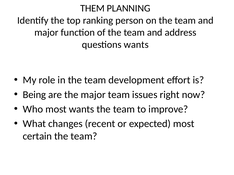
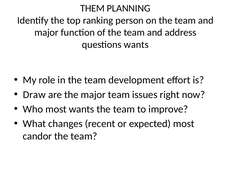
Being: Being -> Draw (34, 95)
certain: certain -> candor (37, 136)
